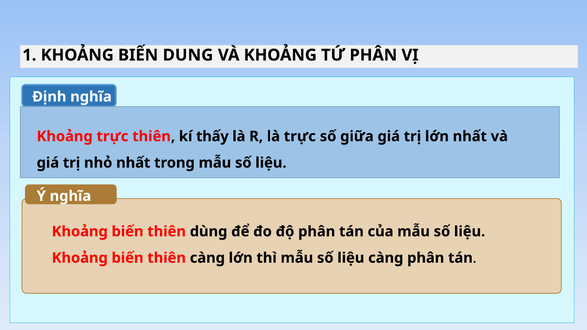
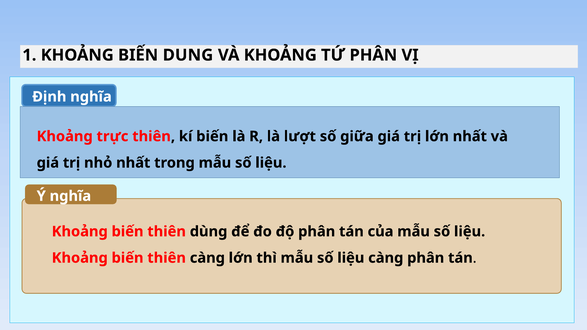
kí thấy: thấy -> biến (212, 136)
là trực: trực -> lượt (300, 136)
